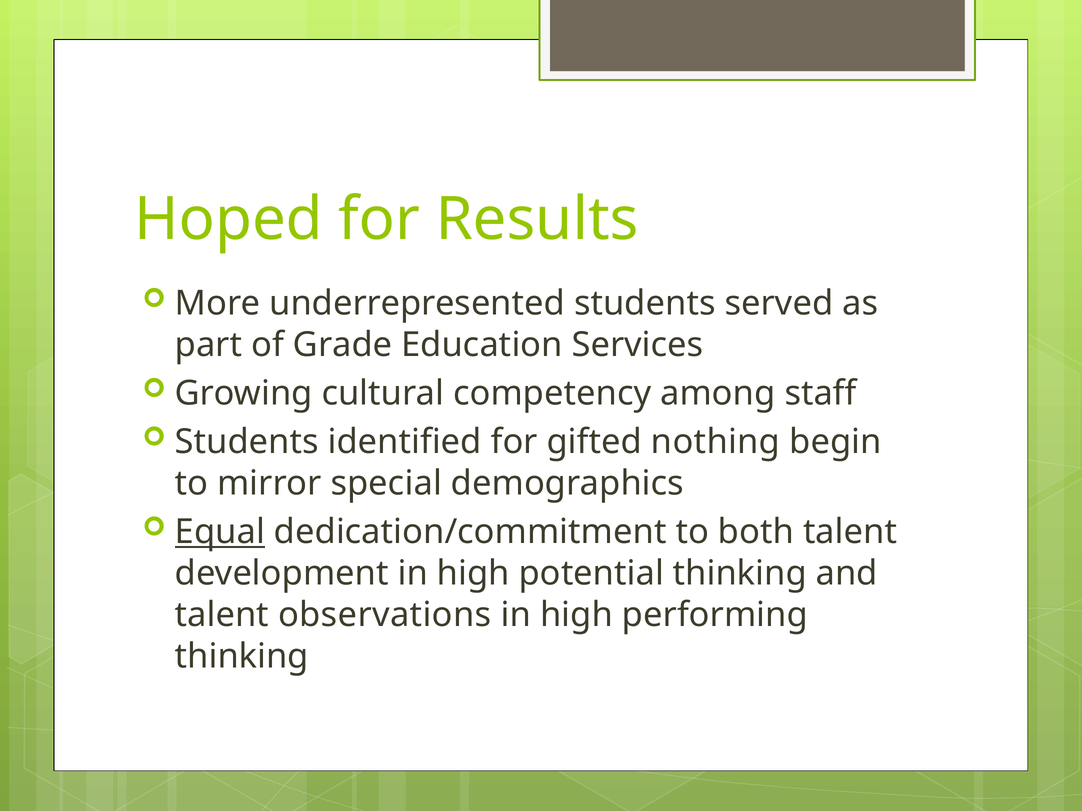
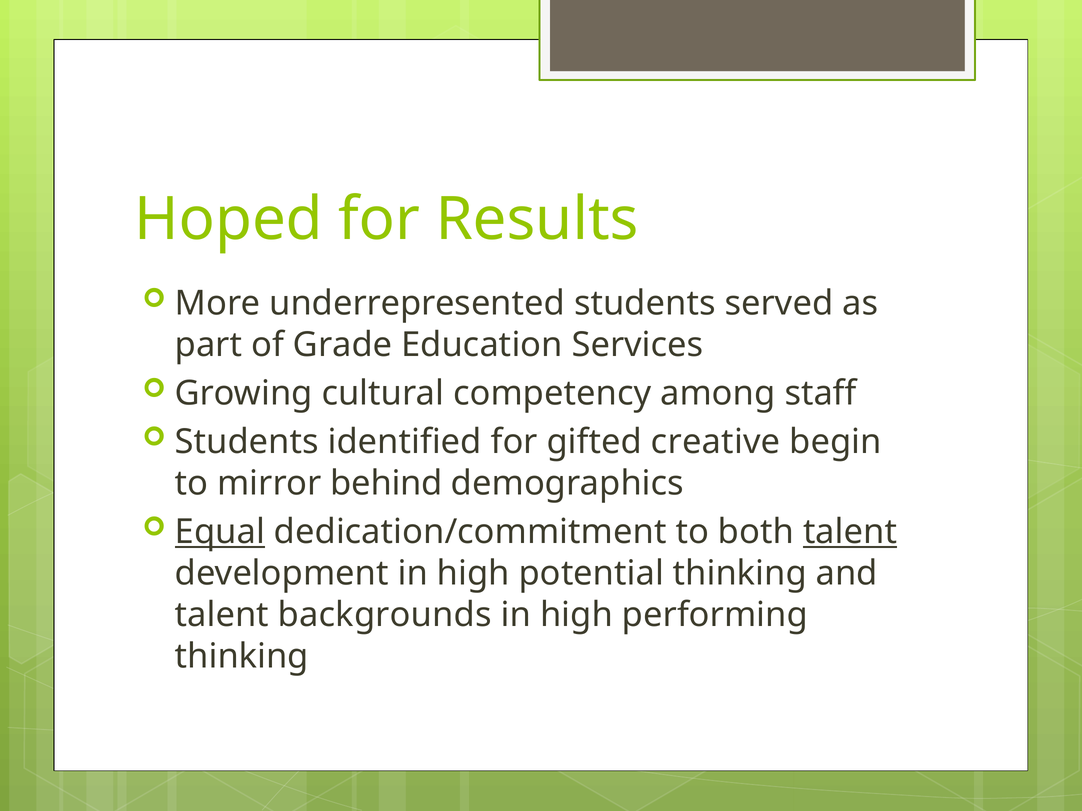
nothing: nothing -> creative (716, 442)
special: special -> behind (386, 484)
talent underline: none -> present (850, 532)
observations: observations -> backgrounds (385, 615)
